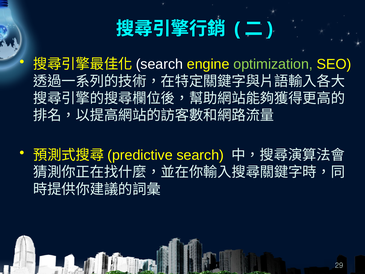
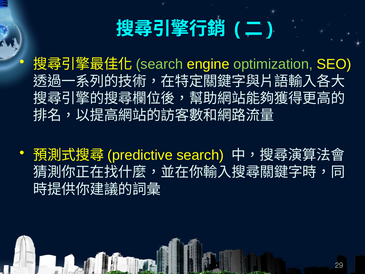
search colour: white -> light green (159, 64)
